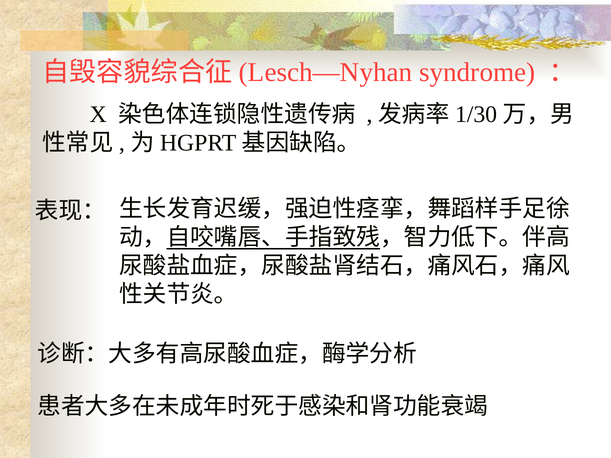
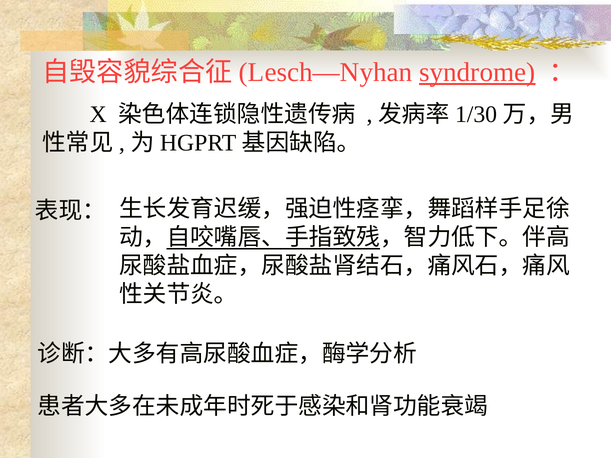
syndrome underline: none -> present (477, 72)
